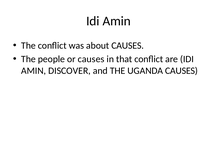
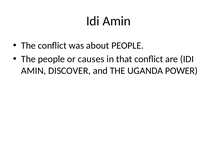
about CAUSES: CAUSES -> PEOPLE (128, 46)
UGANDA CAUSES: CAUSES -> POWER (181, 71)
